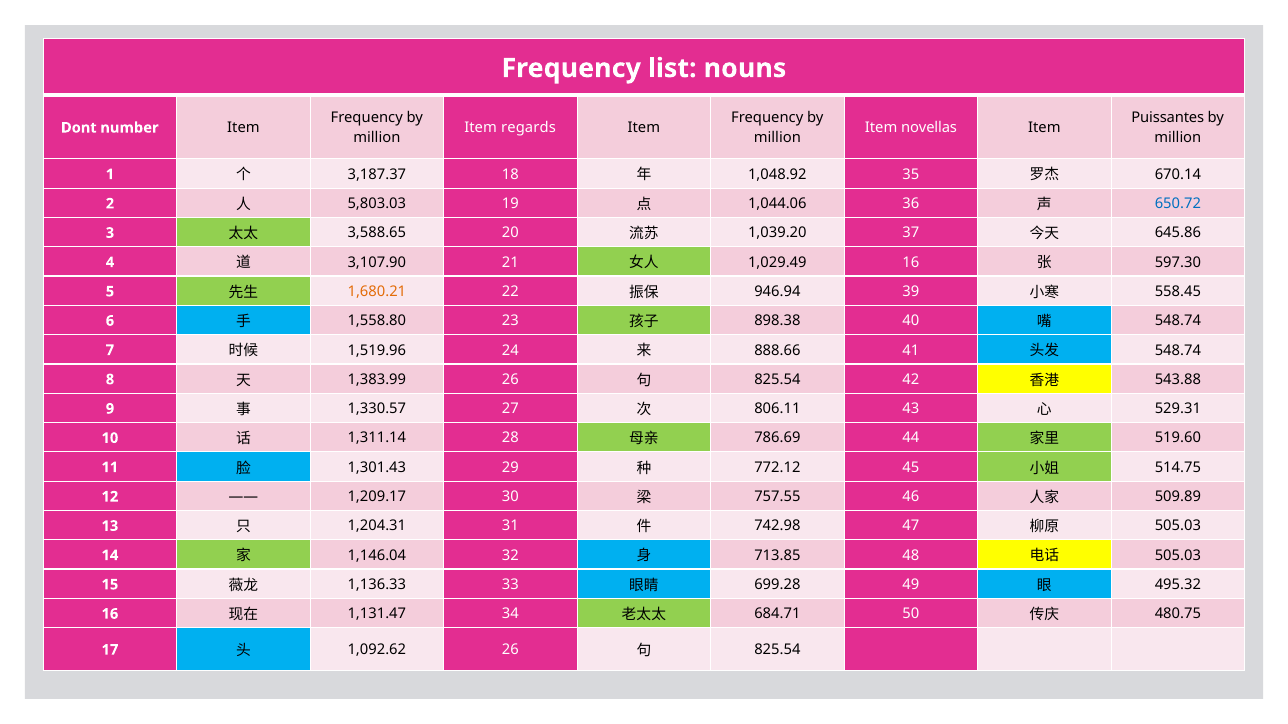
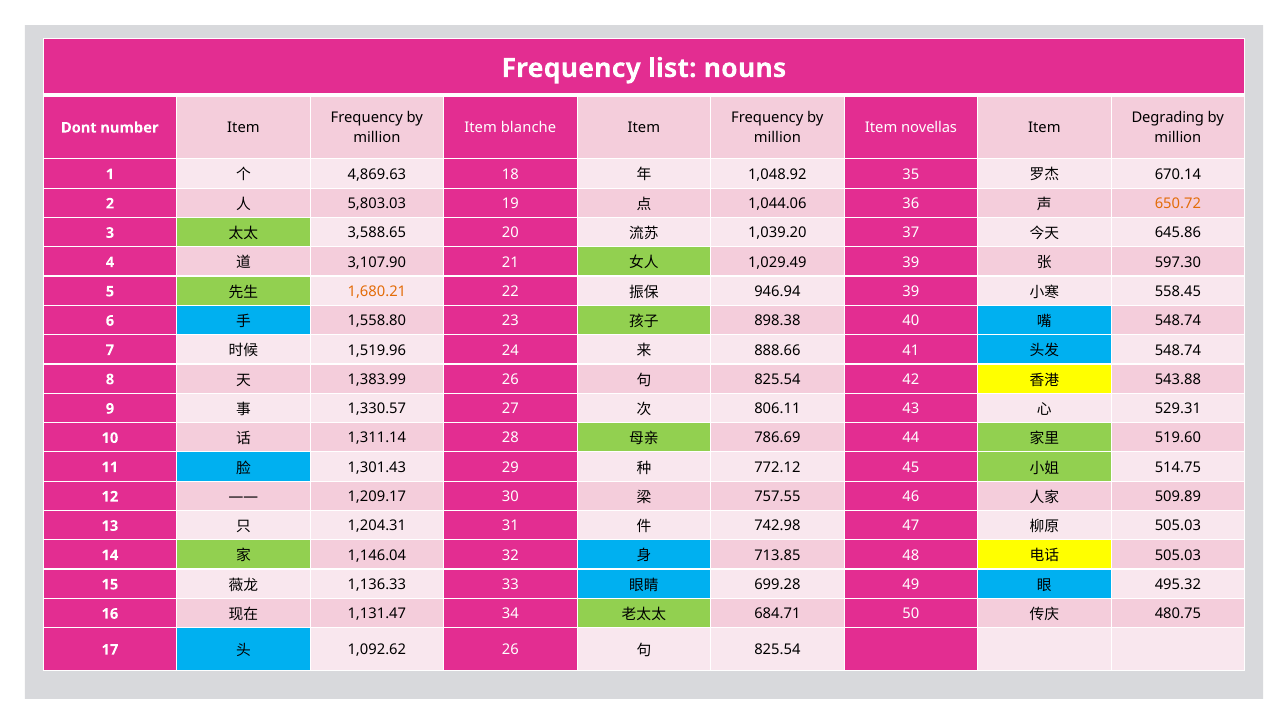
Puissantes: Puissantes -> Degrading (1168, 118)
regards: regards -> blanche (529, 128)
3,187.37: 3,187.37 -> 4,869.63 (377, 174)
650.72 colour: blue -> orange (1178, 204)
1,029.49 16: 16 -> 39 (911, 262)
